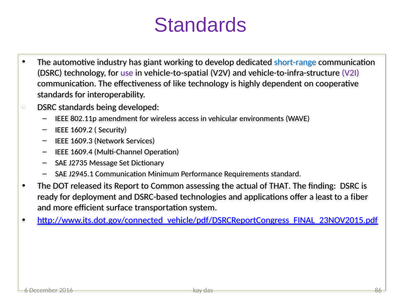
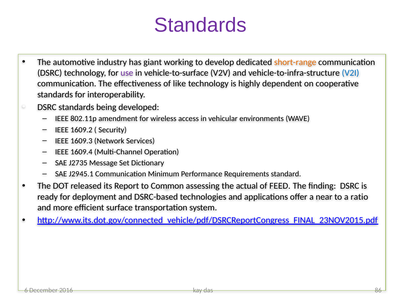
short-range colour: blue -> orange (295, 62)
vehicle-to-spatial: vehicle-to-spatial -> vehicle-to-surface (176, 73)
V2I colour: purple -> blue (351, 73)
THAT: THAT -> FEED (280, 186)
least: least -> near (324, 197)
fiber: fiber -> ratio (359, 197)
